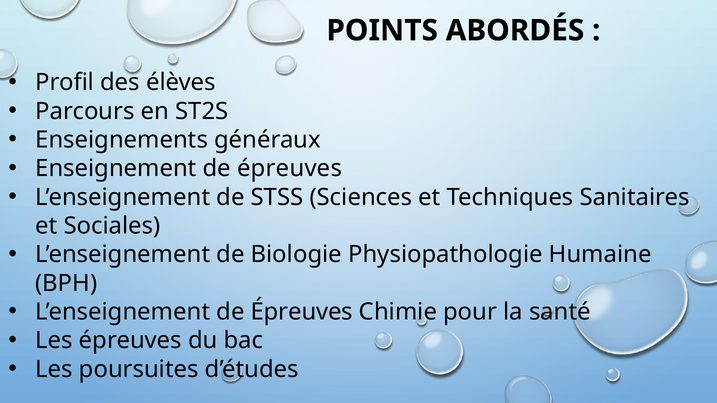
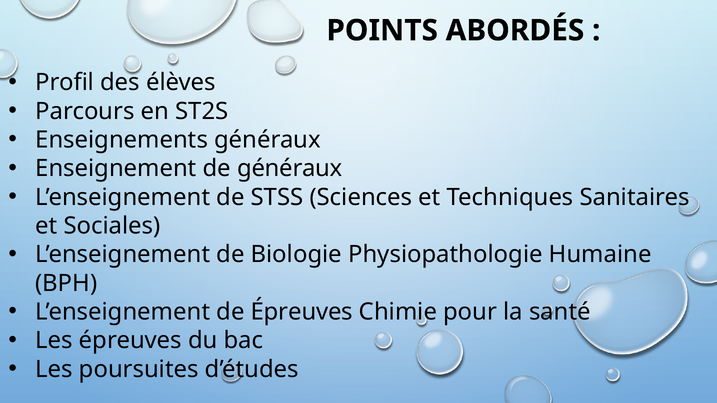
Enseignement de épreuves: épreuves -> généraux (290, 169)
